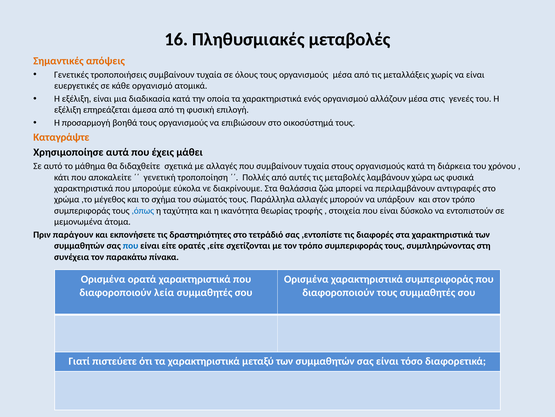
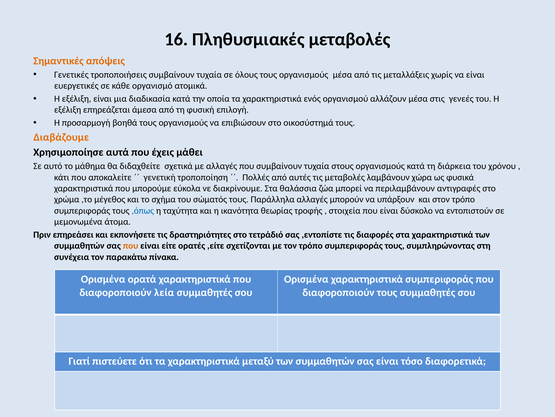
Καταγράψτε: Καταγράψτε -> Διαβάζουμε (61, 137)
παράγουν: παράγουν -> επηρεάσει (73, 234)
που colour: blue -> orange (131, 245)
